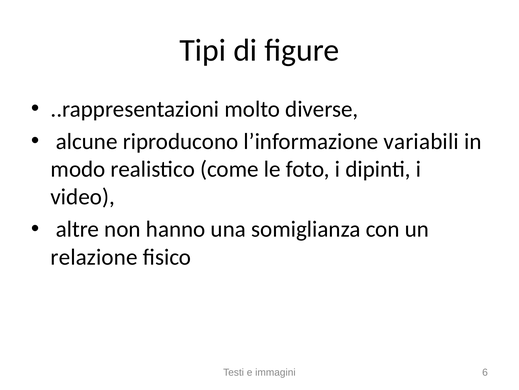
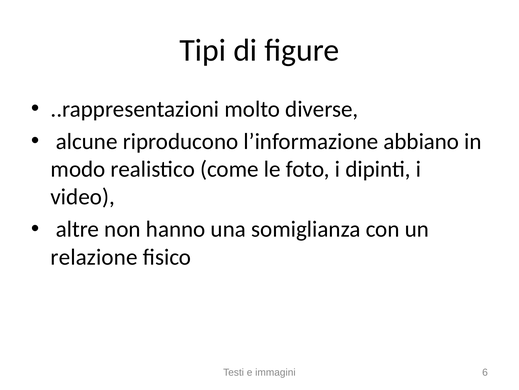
variabili: variabili -> abbiano (421, 141)
